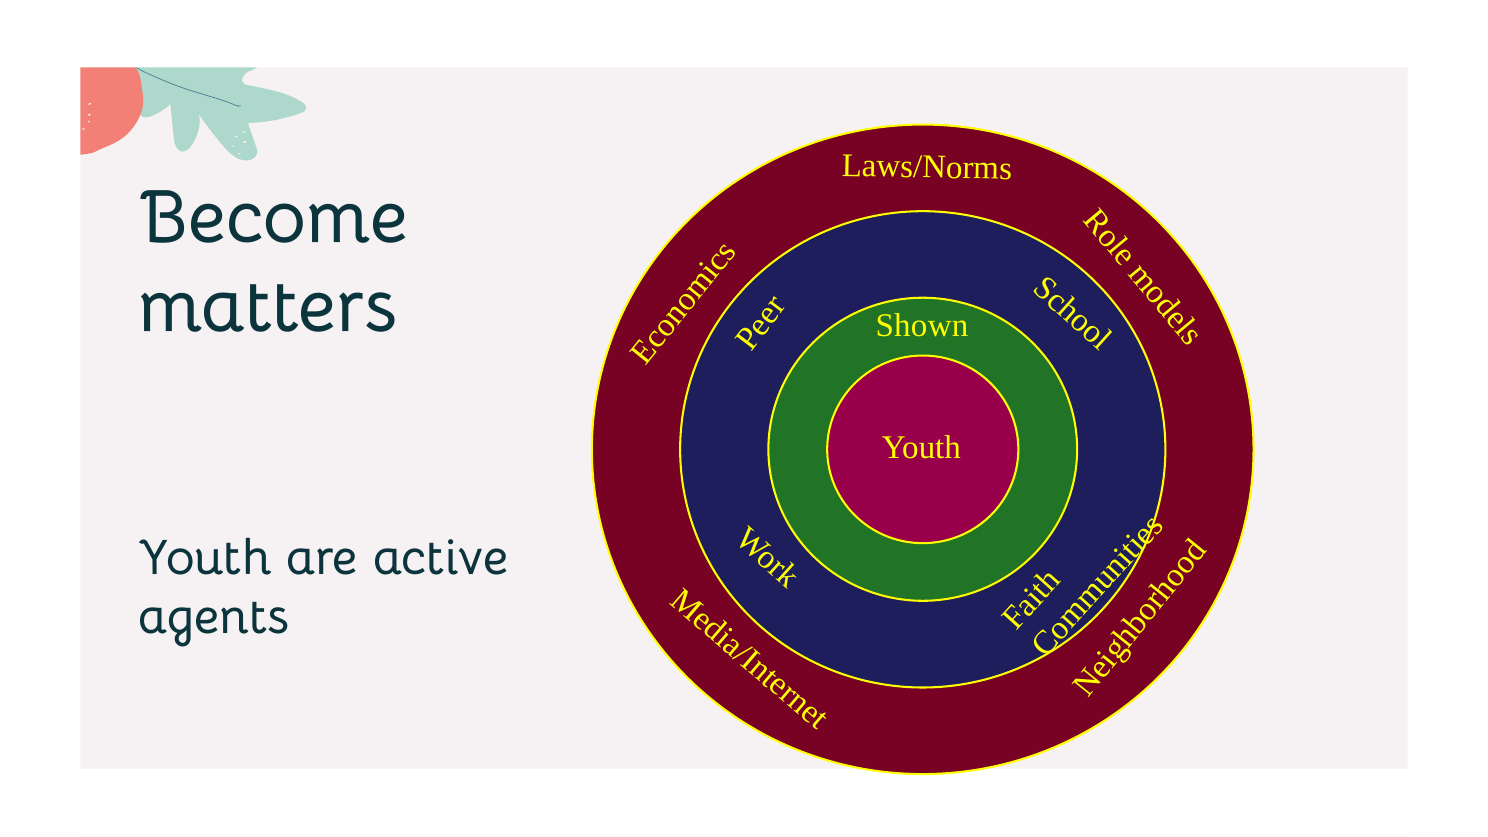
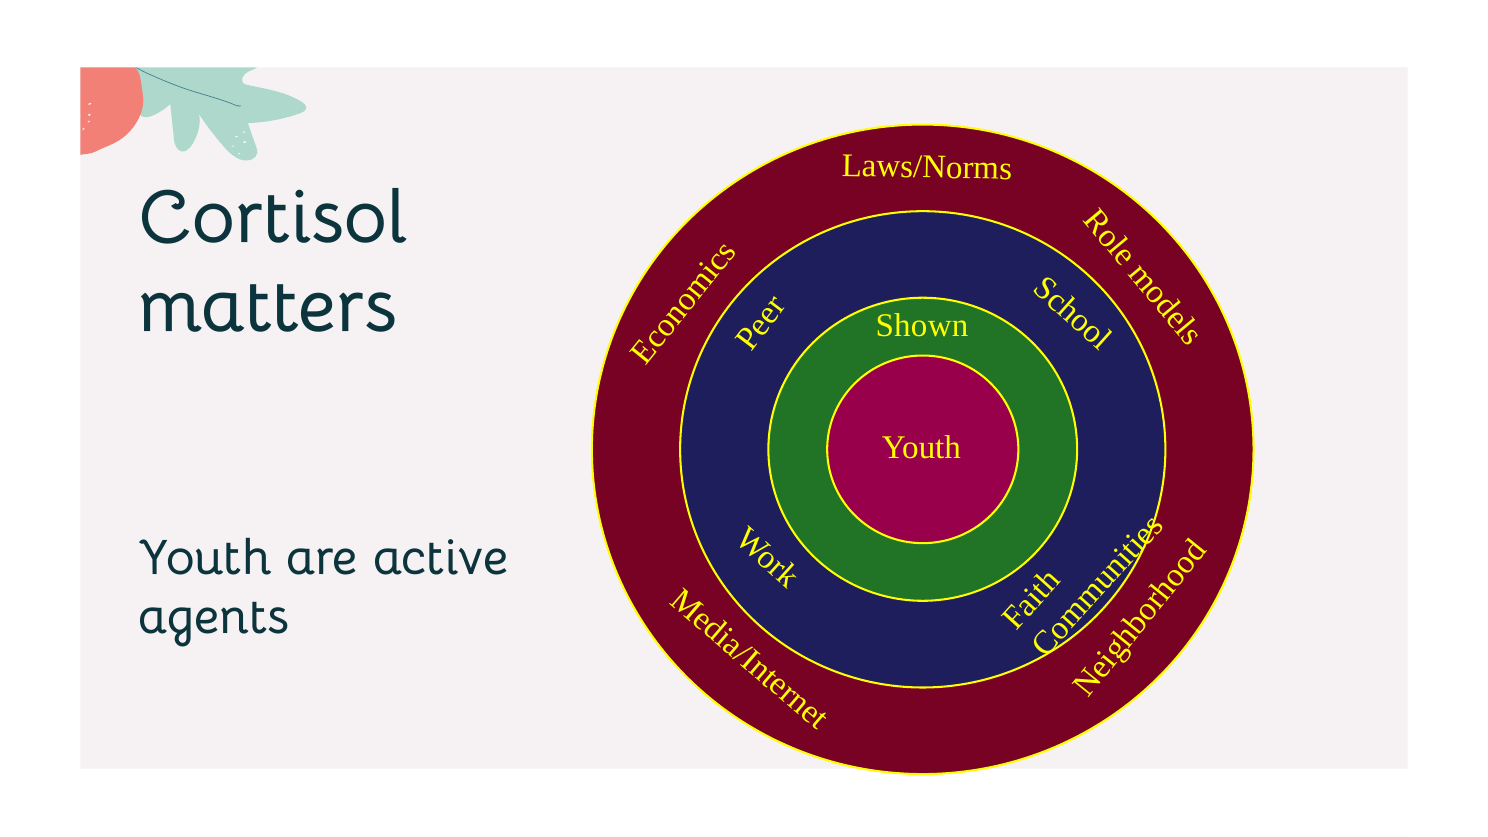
Become: Become -> Cortisol (273, 218)
